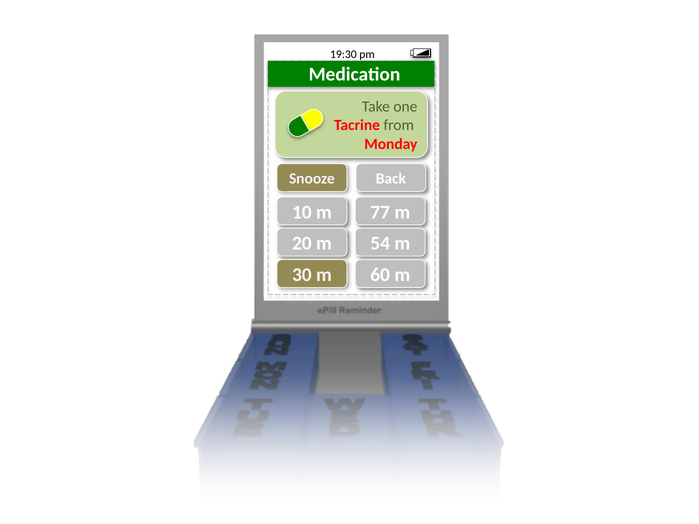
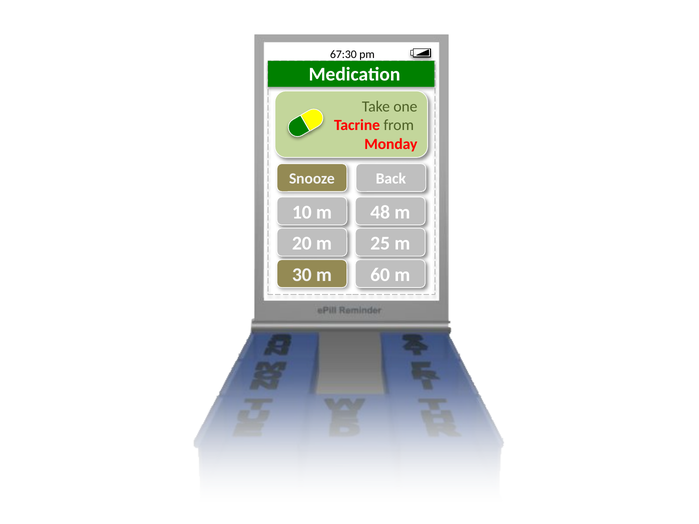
19:30: 19:30 -> 67:30 (343, 54)
77: 77 -> 48 (380, 212)
54: 54 -> 25 (380, 244)
